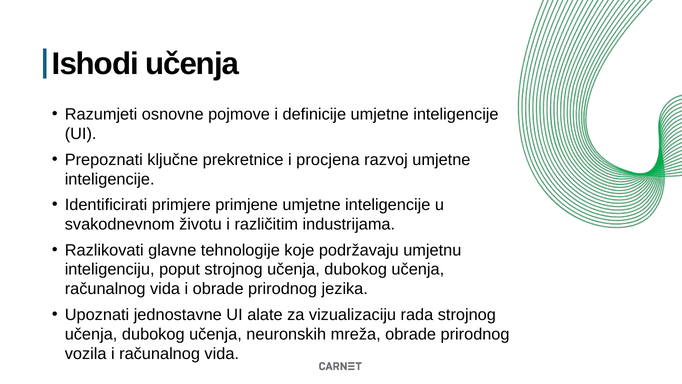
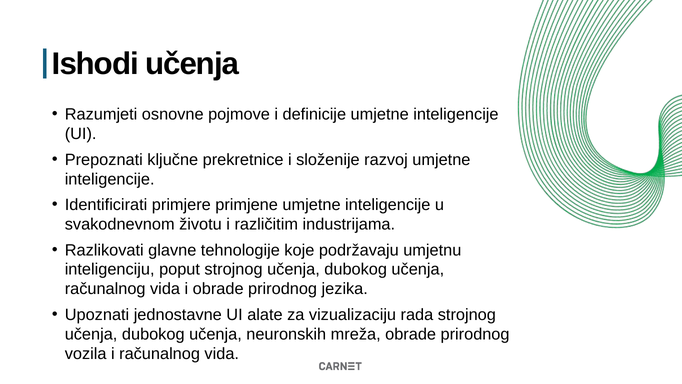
procjena: procjena -> složenije (328, 160)
